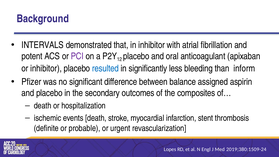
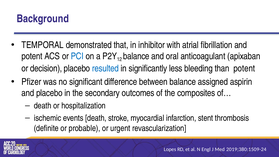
INTERVALS: INTERVALS -> TEMPORAL (43, 45)
PCI colour: purple -> blue (77, 56)
placebo: placebo -> balance (136, 56)
or inhibitor: inhibitor -> decision (46, 68)
than inform: inform -> potent (244, 68)
